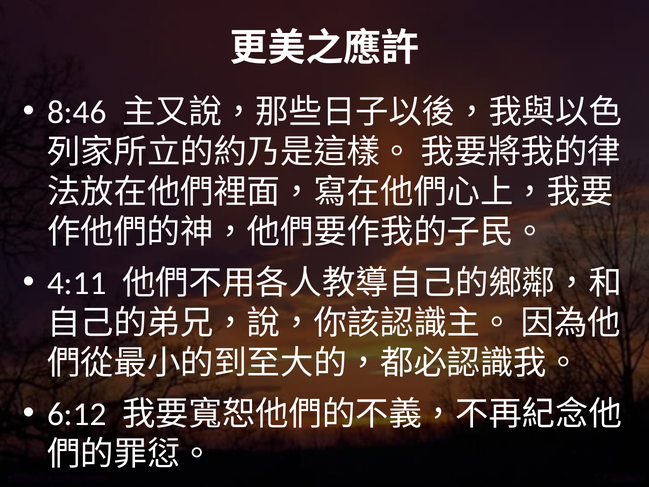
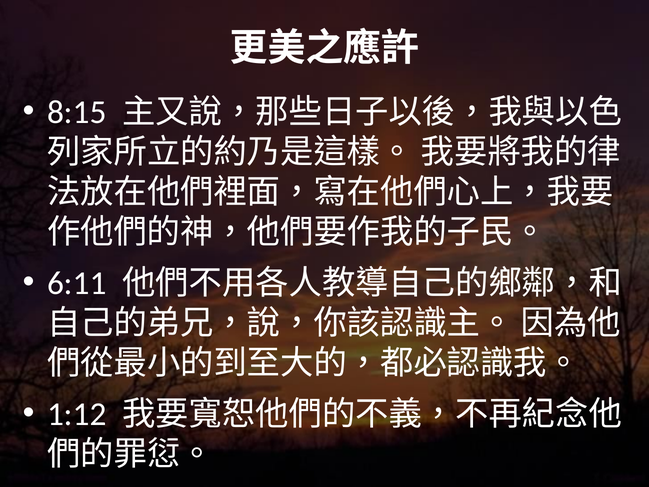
8:46: 8:46 -> 8:15 (77, 112)
4:11: 4:11 -> 6:11 (77, 283)
6:12: 6:12 -> 1:12 (77, 414)
